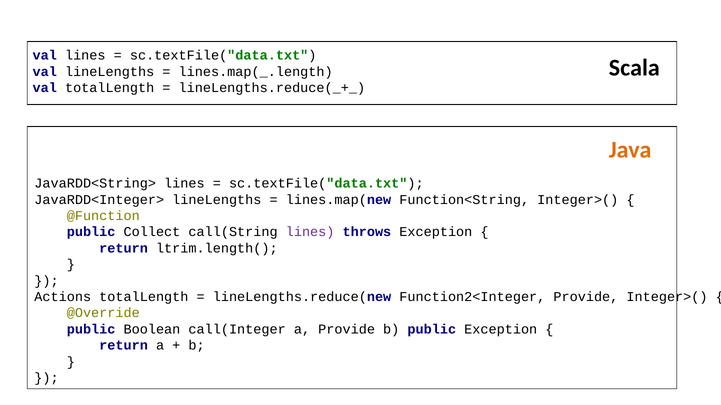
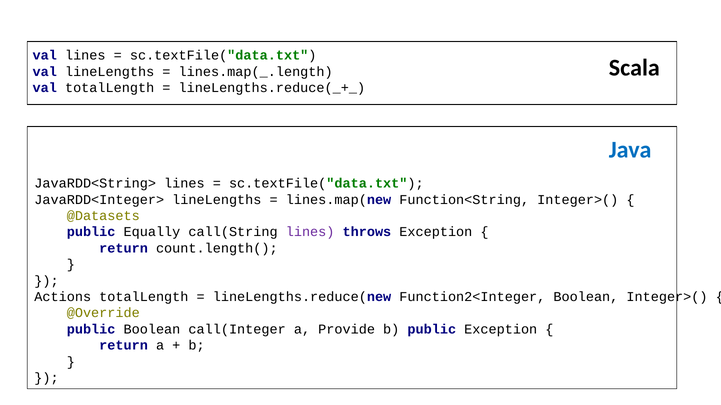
Java colour: orange -> blue (630, 150)
@Function: @Function -> @Datasets (103, 216)
Collect: Collect -> Equally (152, 232)
ltrim.length(: ltrim.length( -> count.length( (217, 249)
Function2<Integer Provide: Provide -> Boolean (586, 297)
